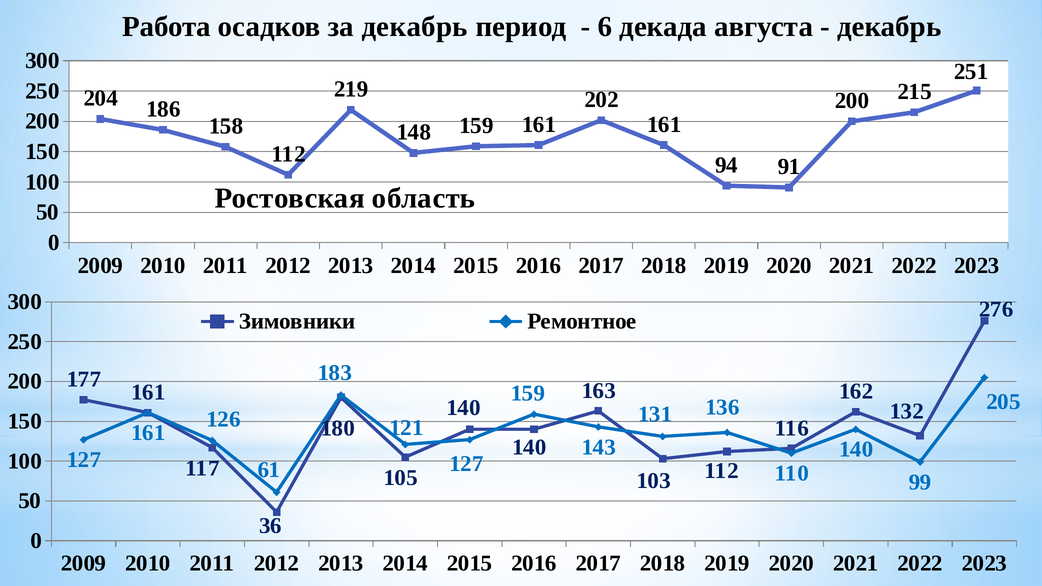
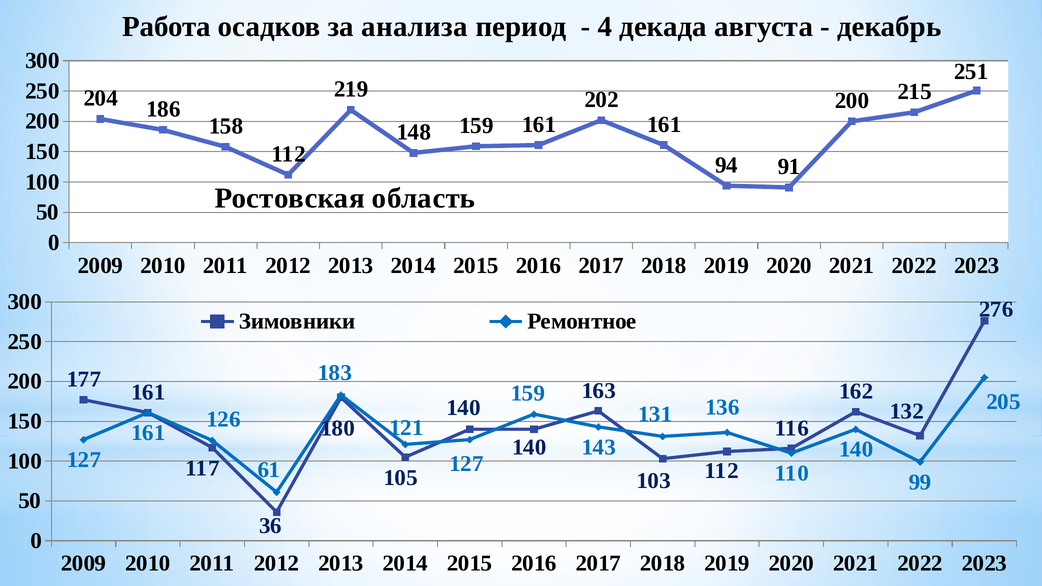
за декабрь: декабрь -> анализа (415, 27)
6: 6 -> 4 (605, 27)
